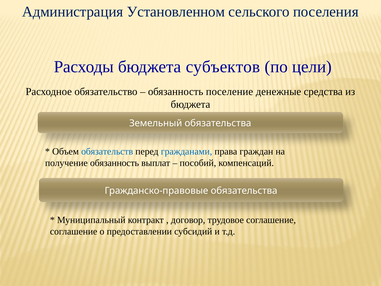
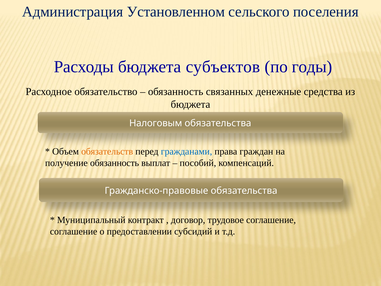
цели: цели -> годы (312, 67)
поселение: поселение -> связанных (230, 92)
Земельный: Земельный -> Налоговым (156, 123)
обязательств colour: blue -> orange (107, 151)
